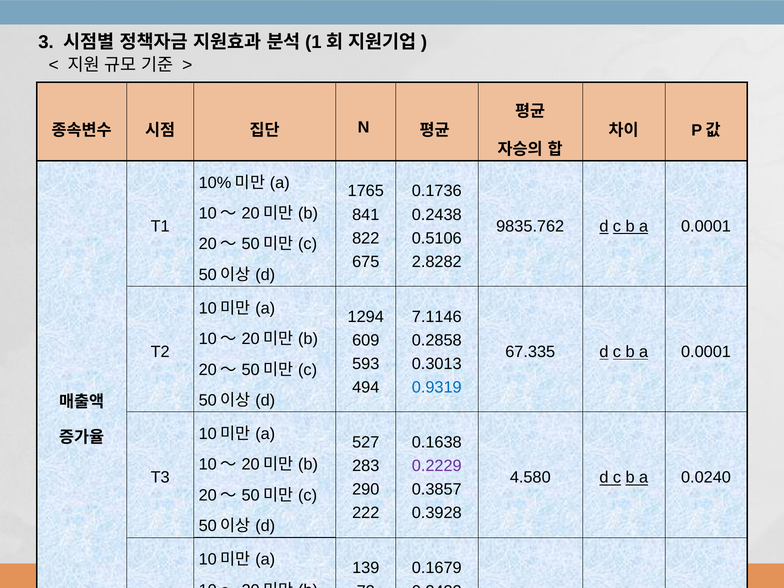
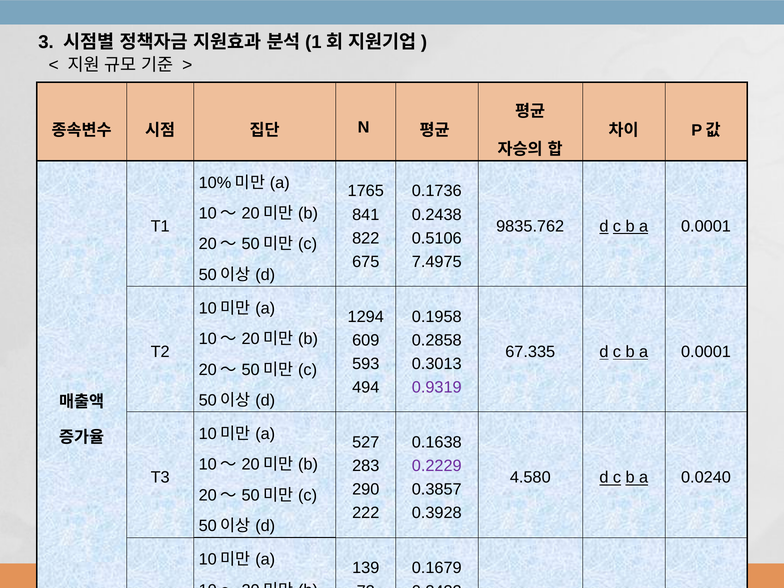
2.8282: 2.8282 -> 7.4975 (437, 262)
7.1146: 7.1146 -> 0.1958 (437, 317)
0.9319 colour: blue -> purple (437, 387)
